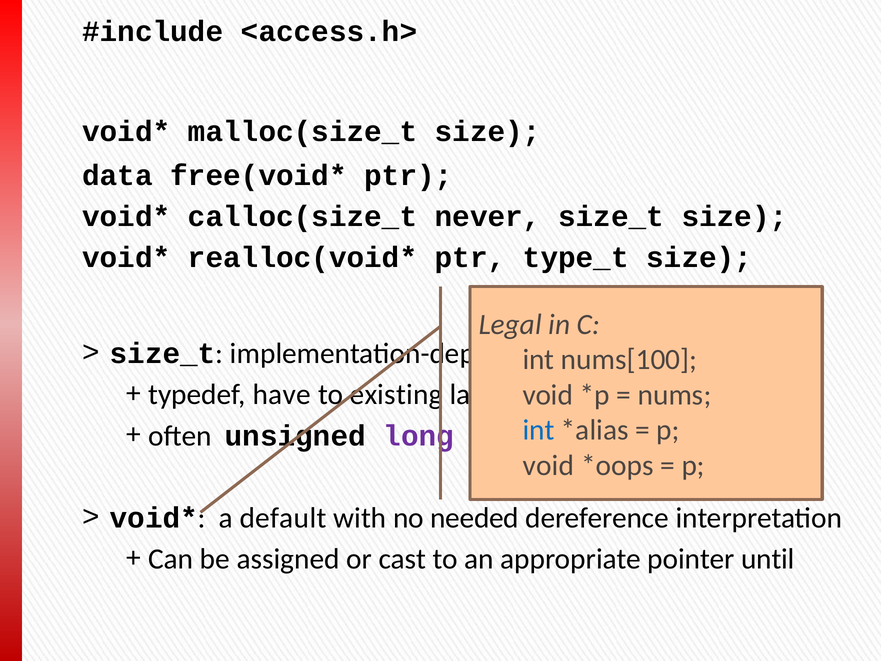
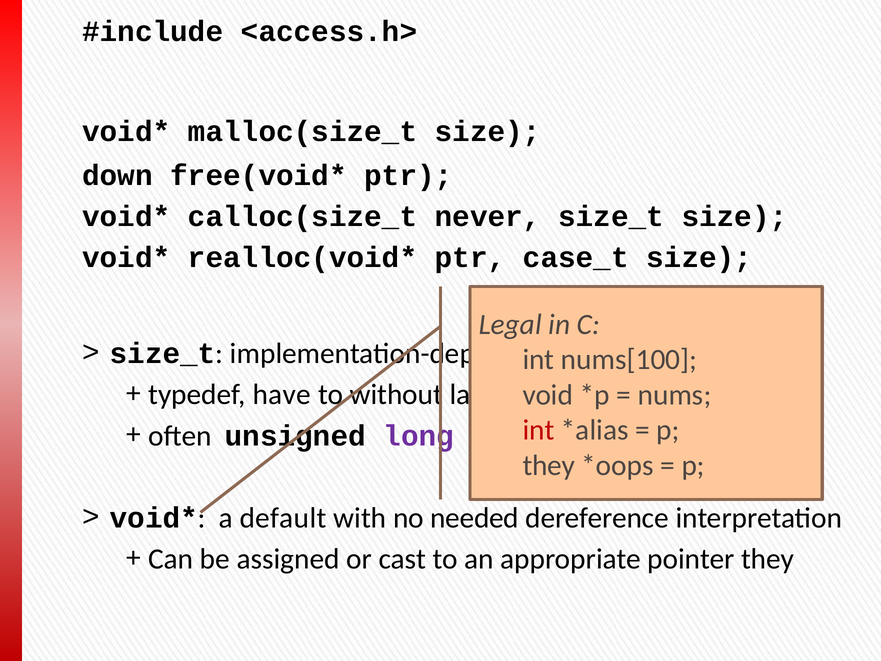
data: data -> down (117, 175)
type_t: type_t -> case_t (576, 258)
existing: existing -> without (396, 395)
int colour: blue -> red (538, 430)
void: void -> they (549, 465)
pointer until: until -> they (768, 559)
